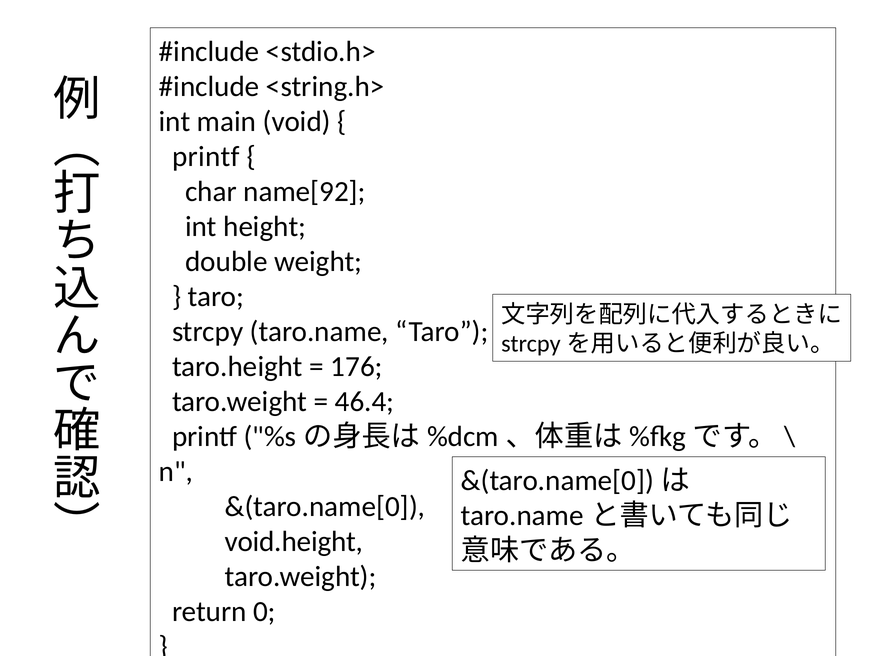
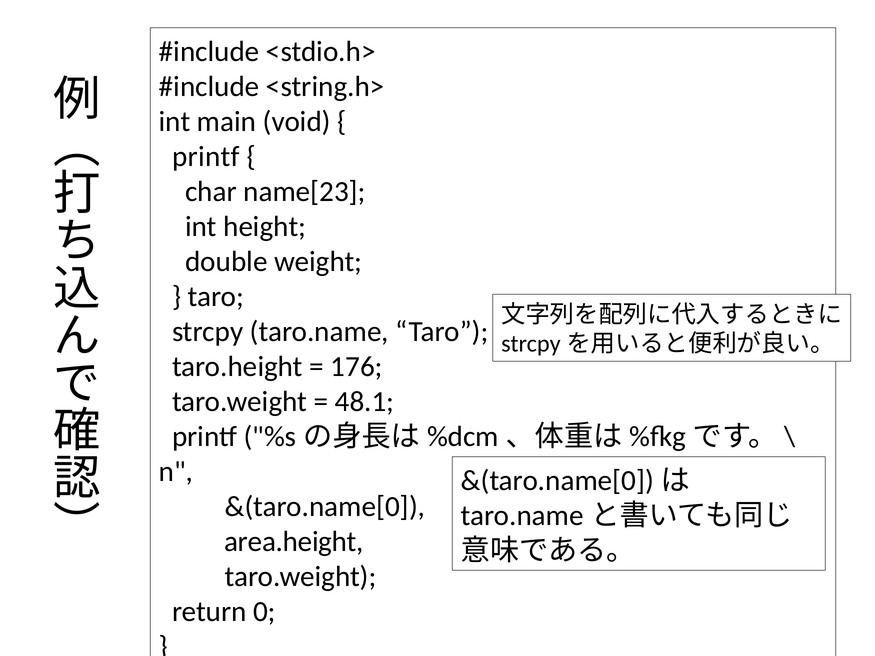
name[92: name[92 -> name[23 (305, 192)
46.4: 46.4 -> 48.1 (365, 402)
void.height: void.height -> area.height (294, 542)
